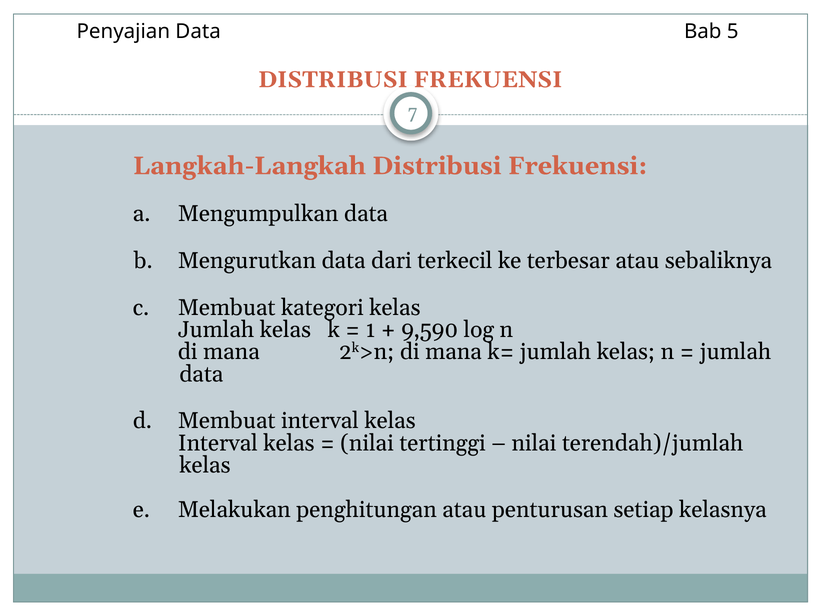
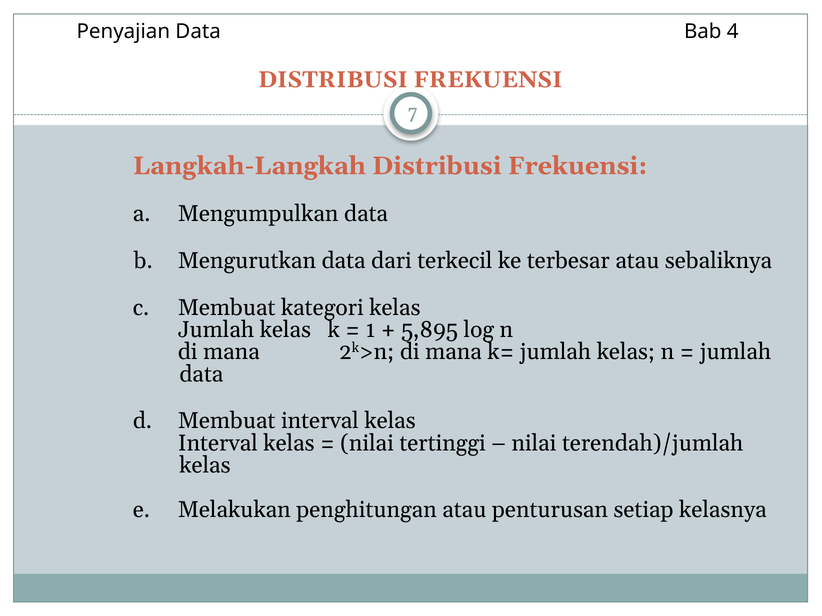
5: 5 -> 4 (733, 31)
9,590: 9,590 -> 5,895 (430, 330)
